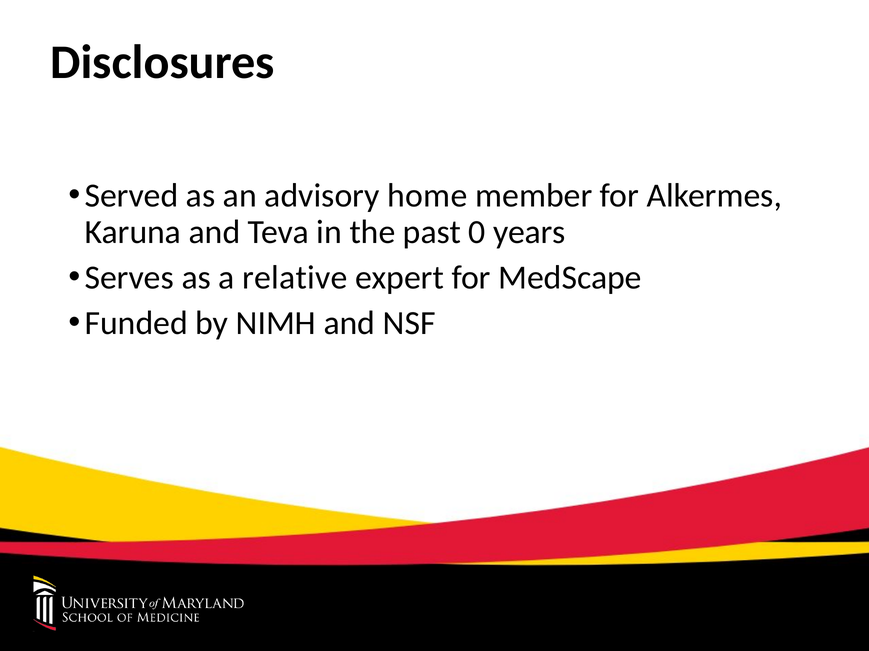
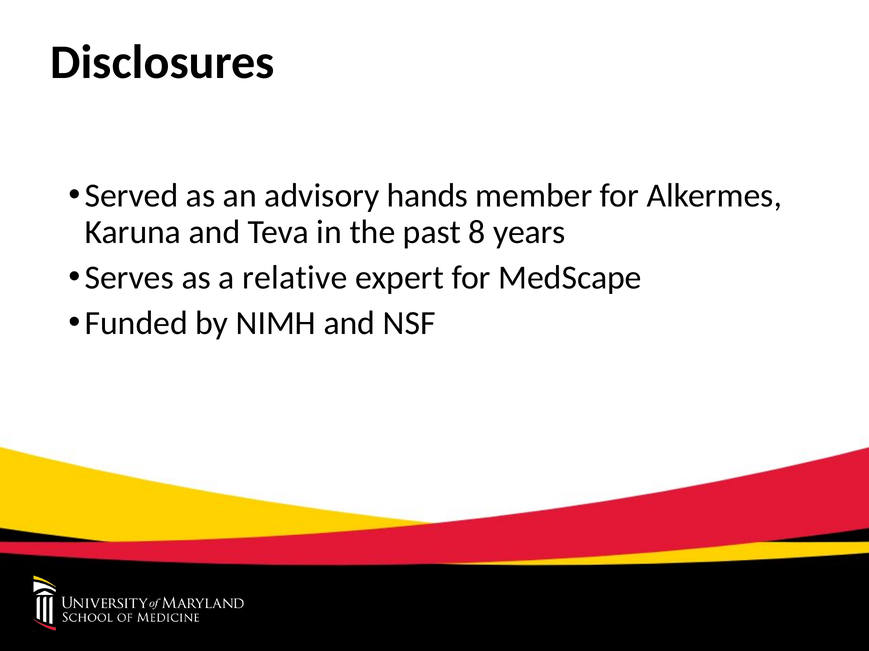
home: home -> hands (428, 196)
0: 0 -> 8 (477, 232)
